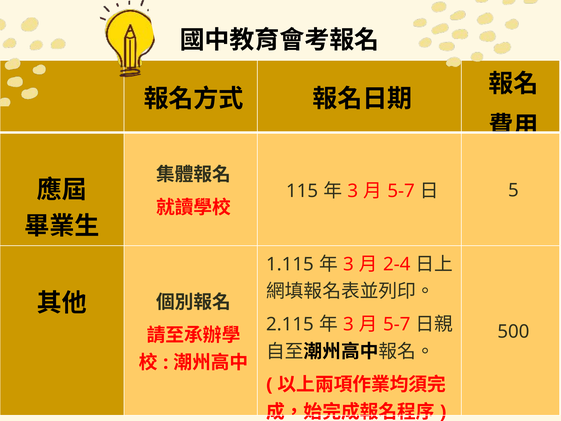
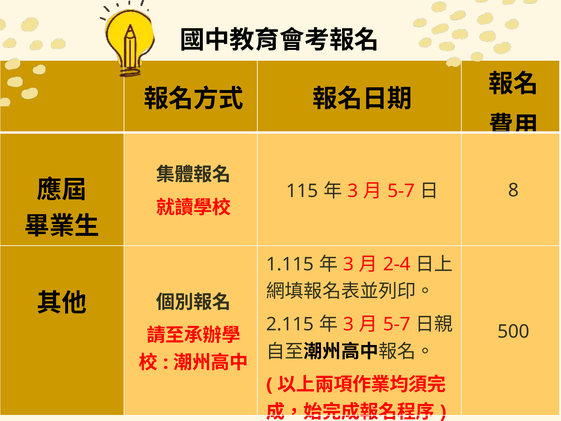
5: 5 -> 8 (514, 190)
